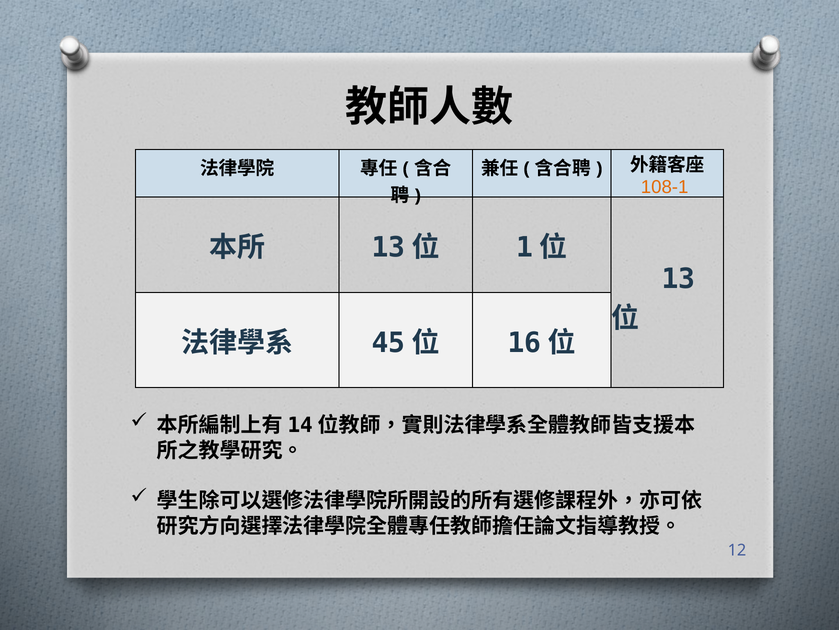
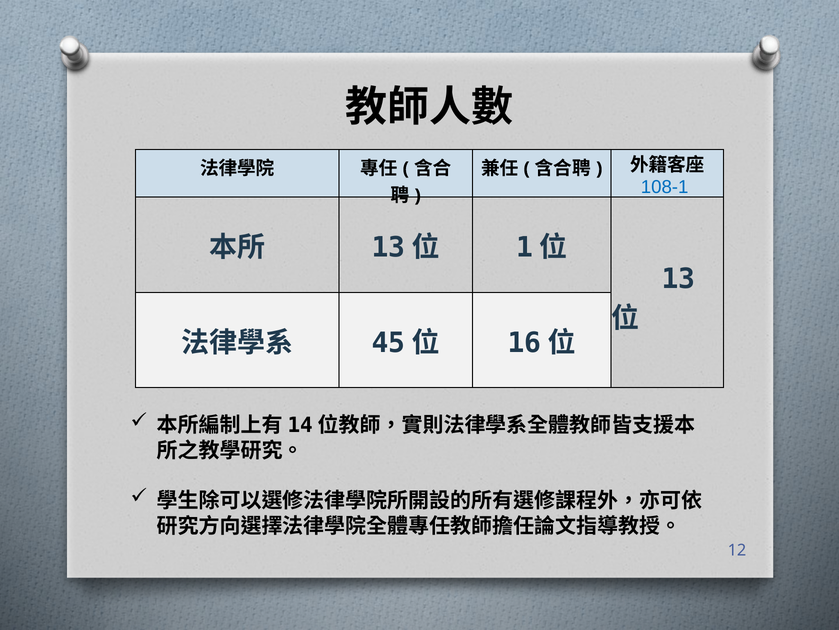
108-1 colour: orange -> blue (665, 187)
